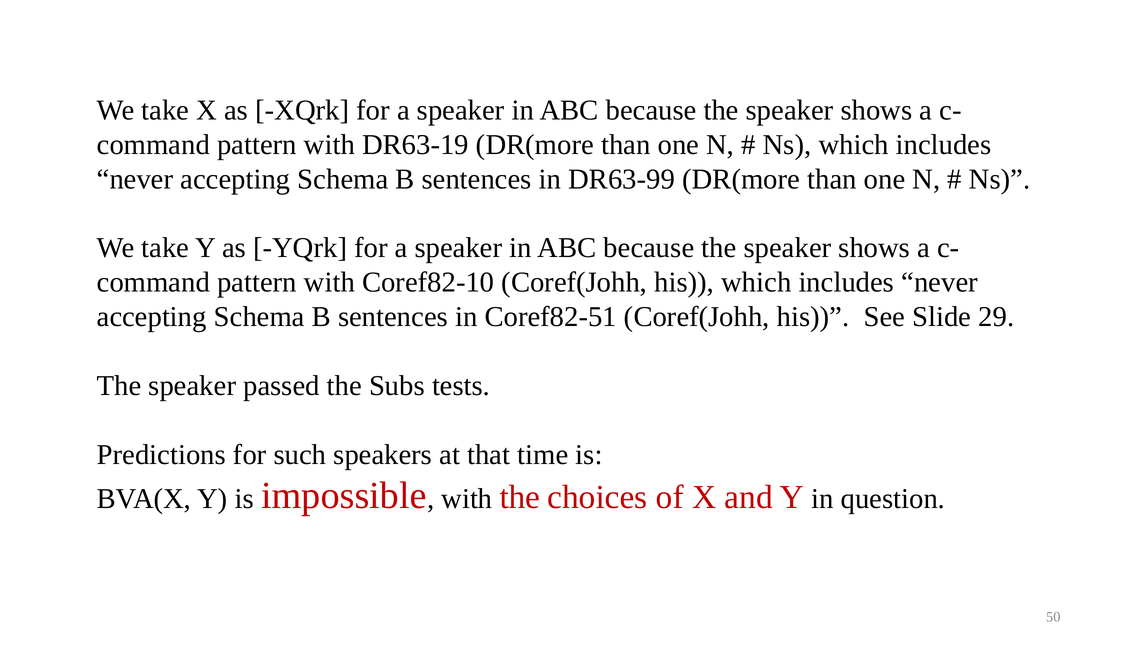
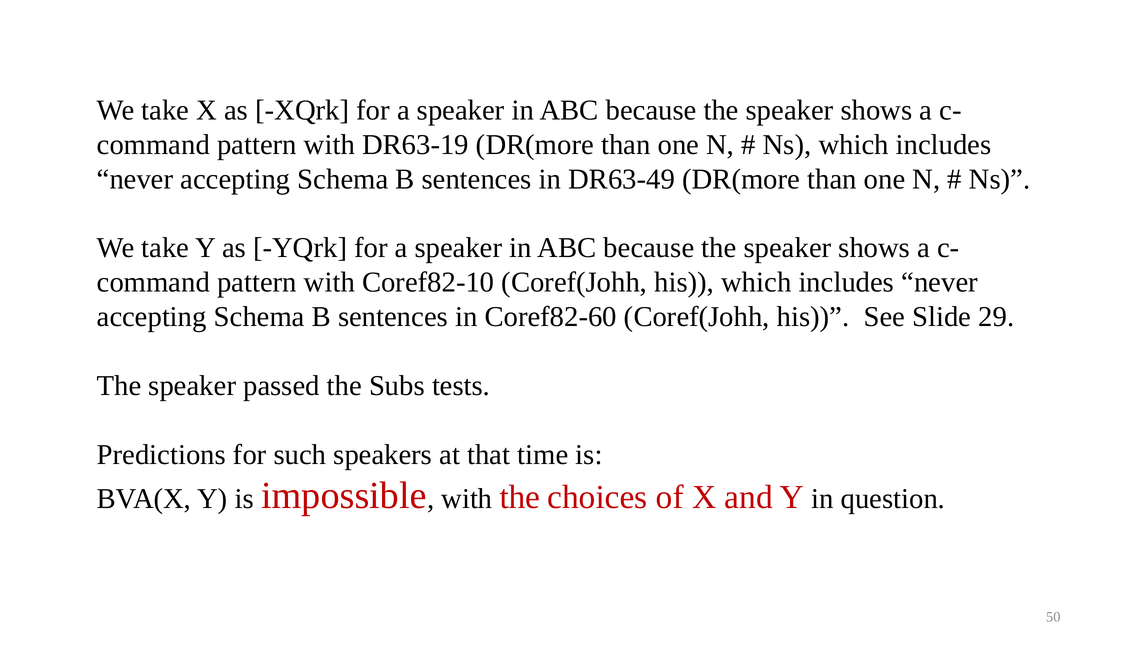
DR63-99: DR63-99 -> DR63-49 (622, 179)
Coref82-51: Coref82-51 -> Coref82-60 (551, 317)
